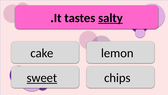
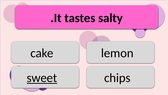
salty underline: present -> none (110, 18)
